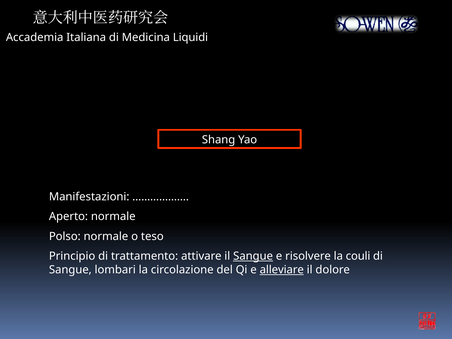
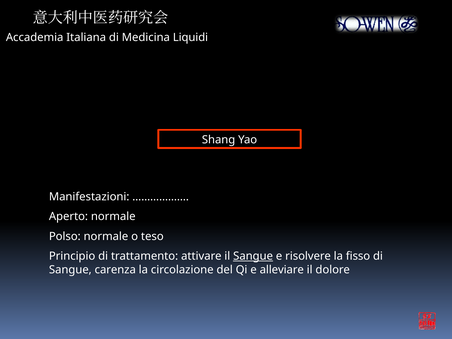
couli: couli -> fisso (358, 256)
lombari: lombari -> carenza (115, 270)
alleviare underline: present -> none (282, 270)
